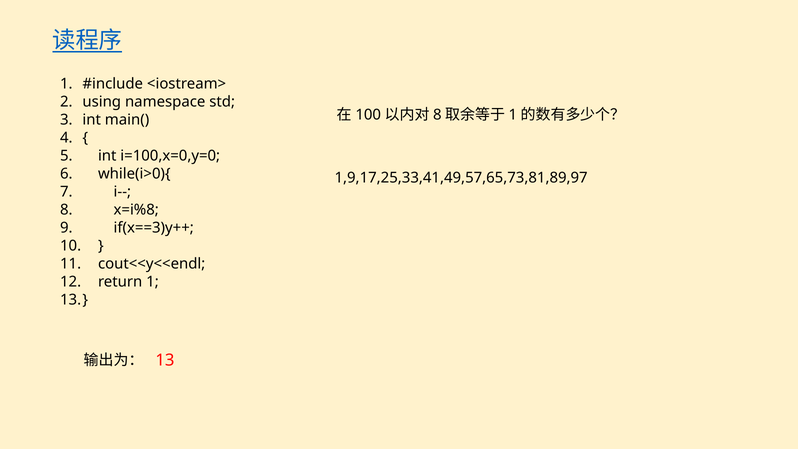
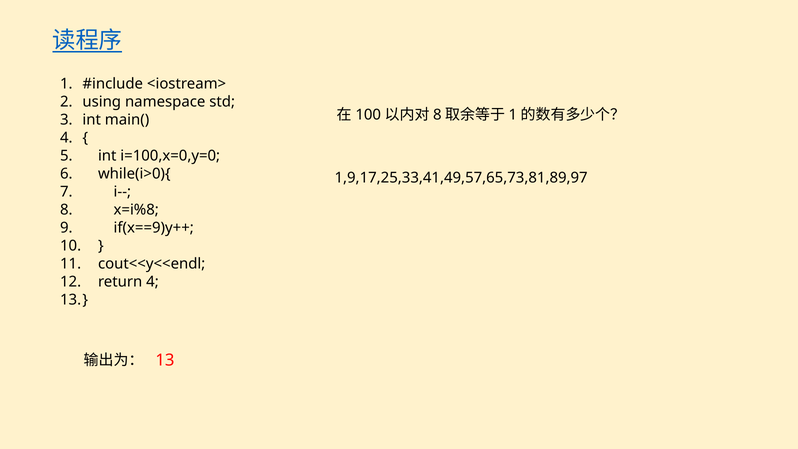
if(x==3)y++: if(x==3)y++ -> if(x==9)y++ (154, 228)
return 1: 1 -> 4 (153, 282)
